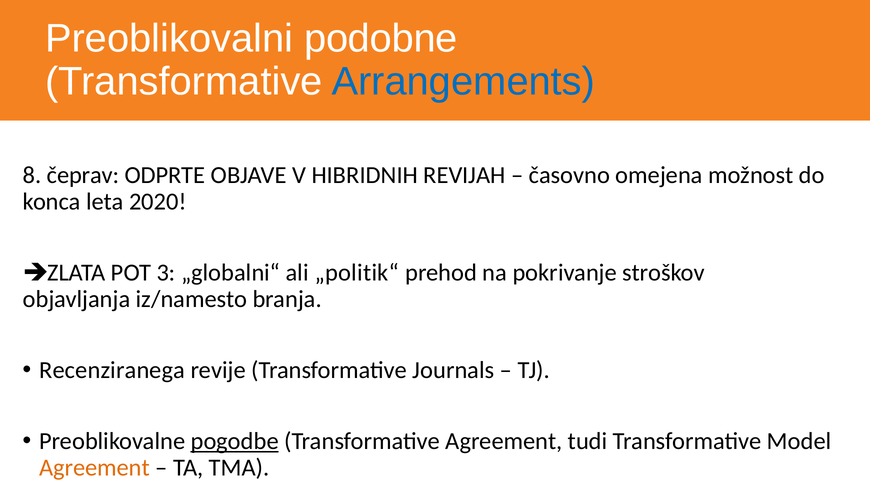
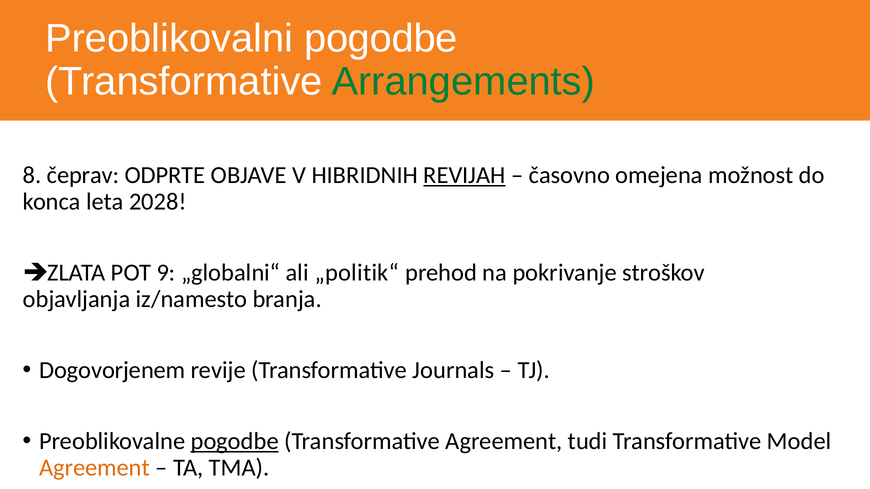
Preoblikovalni podobne: podobne -> pogodbe (381, 39)
Arrangements colour: blue -> green (463, 82)
REVIJAH underline: none -> present (465, 175)
2020: 2020 -> 2028 (158, 202)
3: 3 -> 9 (166, 273)
Recenziranega: Recenziranega -> Dogovorjenem (112, 370)
